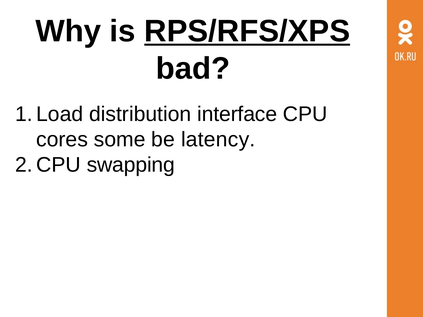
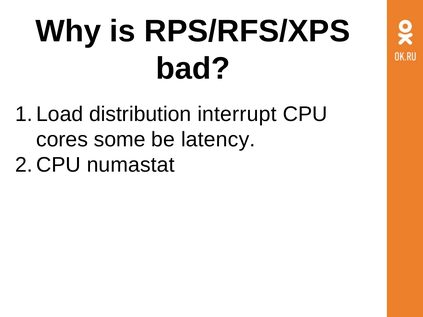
RPS/RFS/XPS underline: present -> none (247, 31)
interface: interface -> interrupt (237, 114)
swapping: swapping -> numastat (131, 165)
